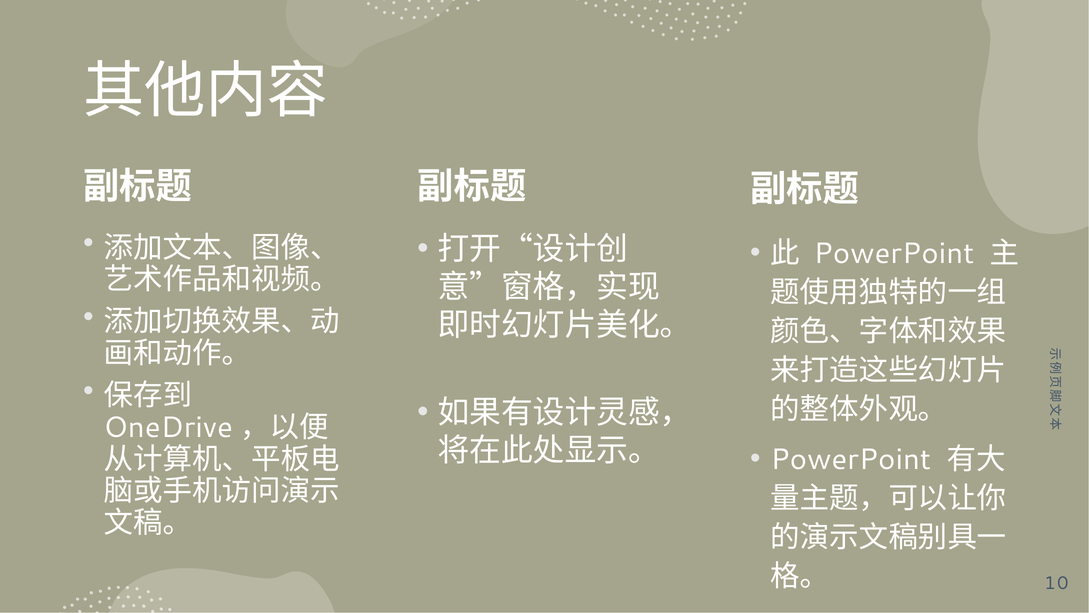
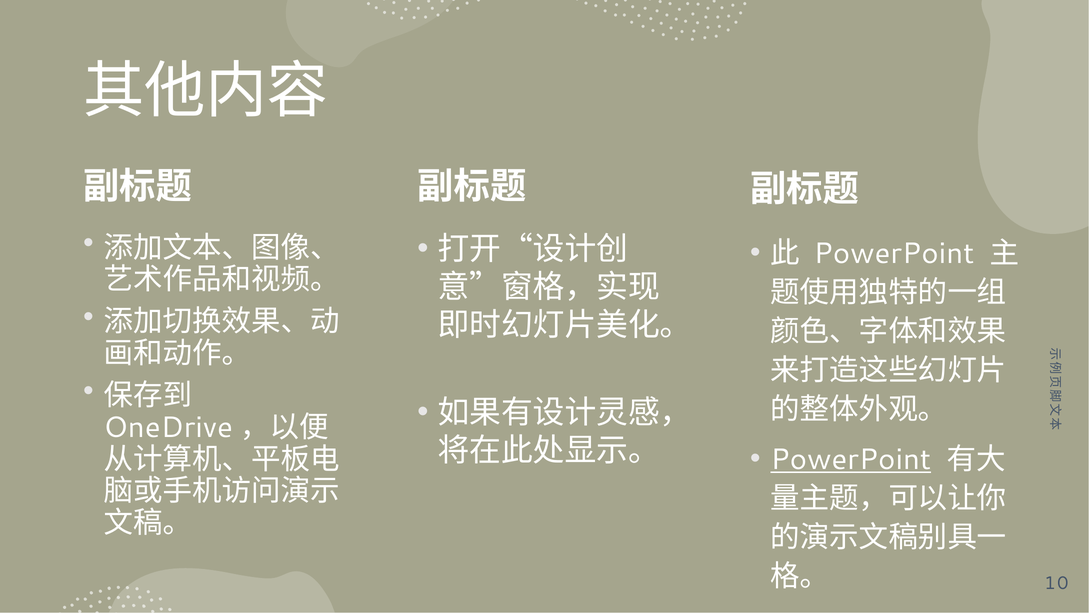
PowerPoint underline: none -> present (851, 459)
